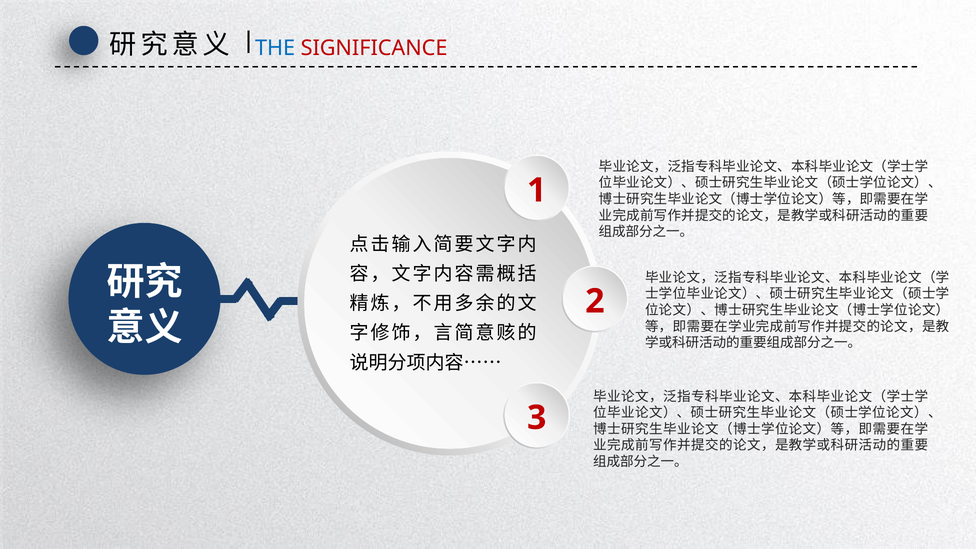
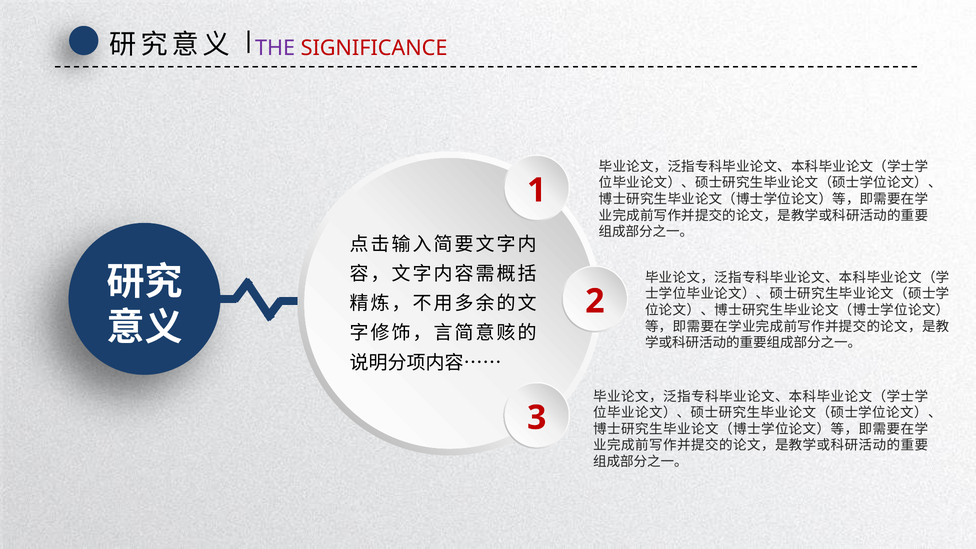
THE colour: blue -> purple (275, 48)
